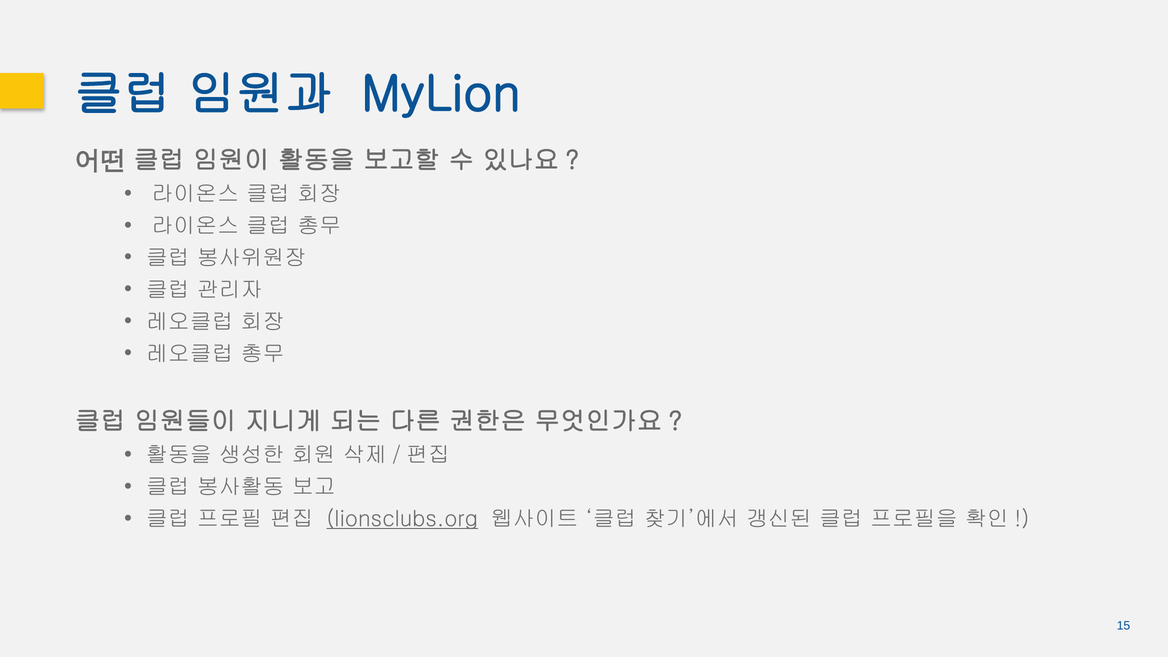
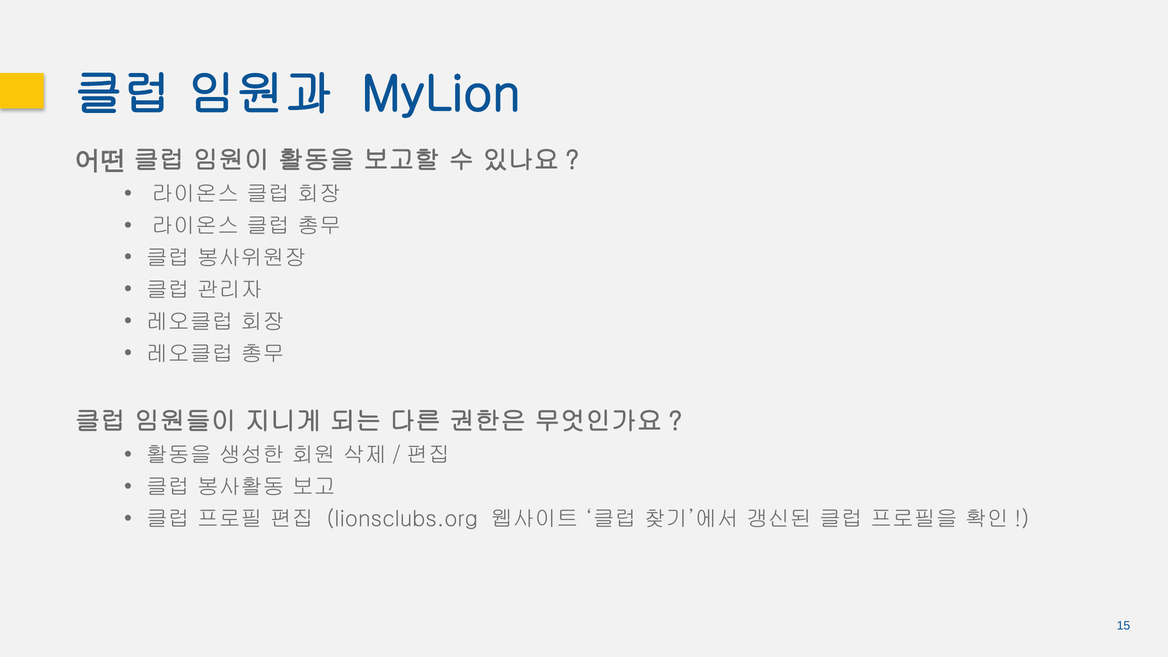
lionsclubs.org underline: present -> none (402, 519)
